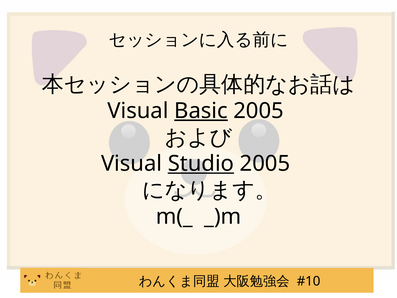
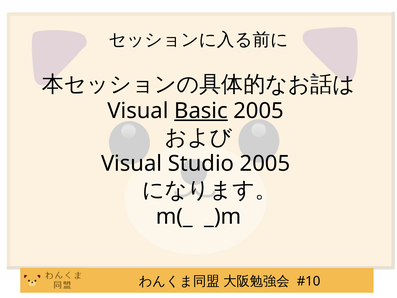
Studio underline: present -> none (201, 164)
